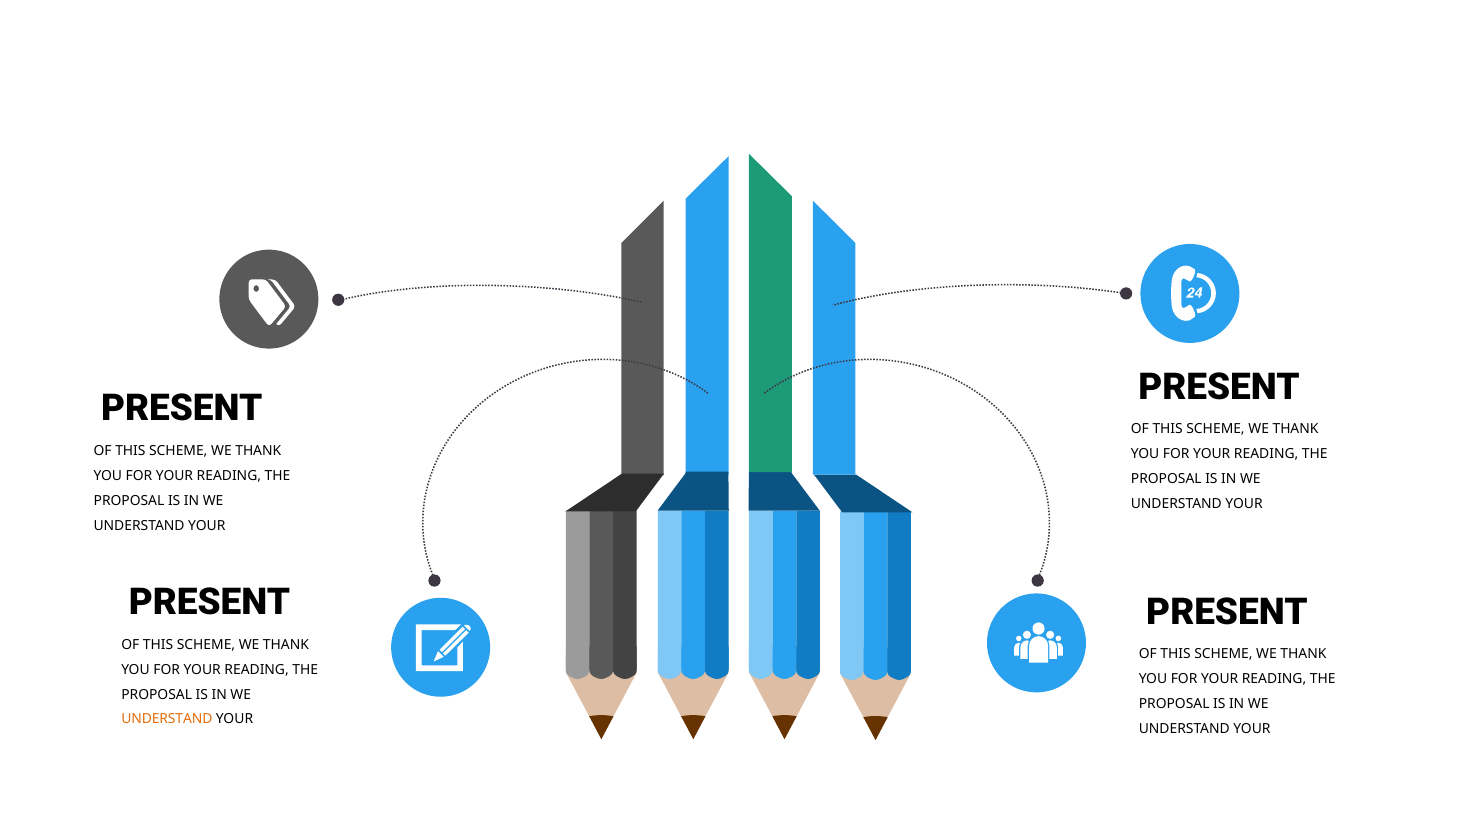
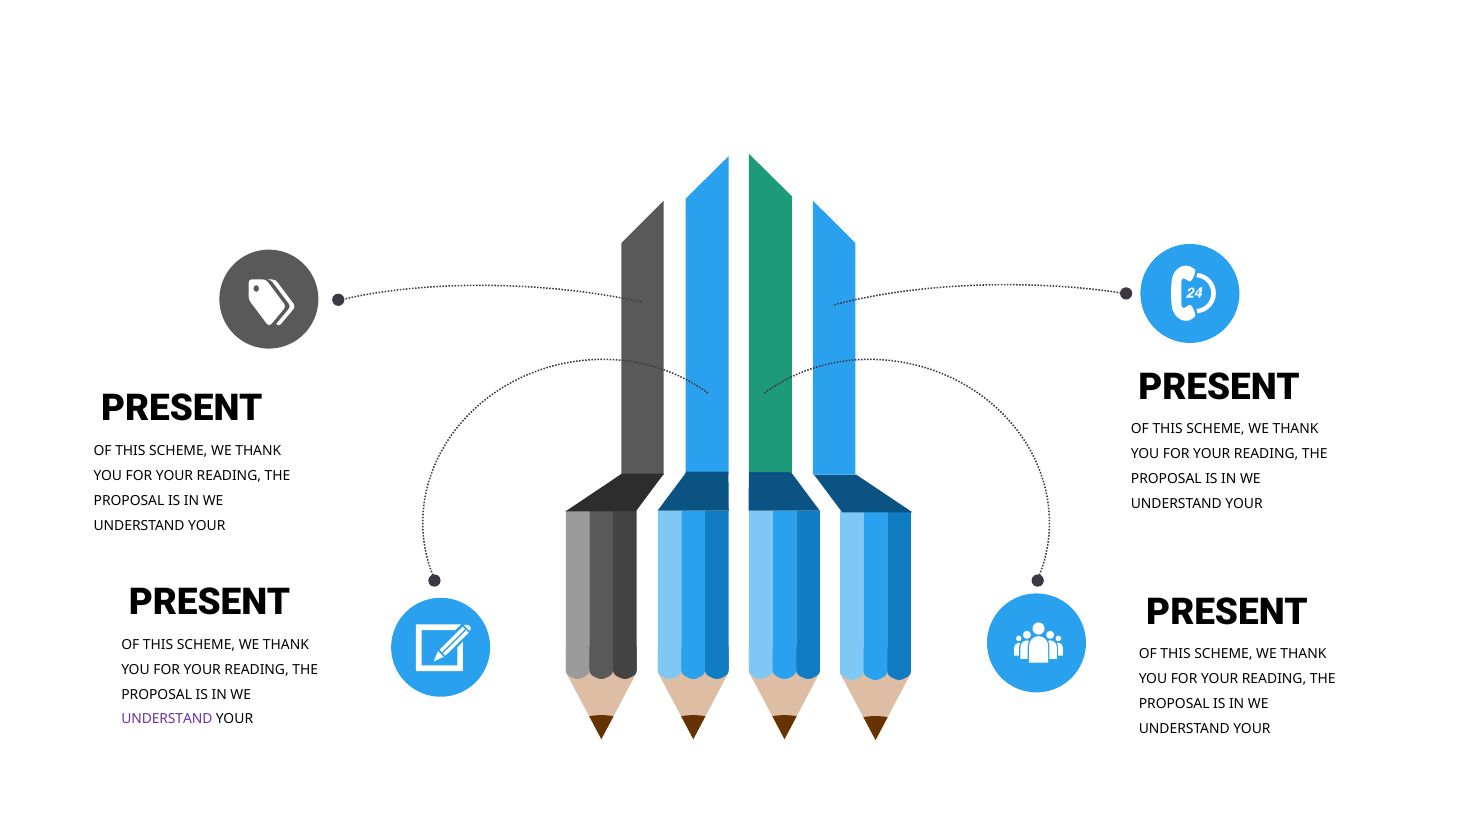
UNDERSTAND colour: orange -> purple (167, 720)
